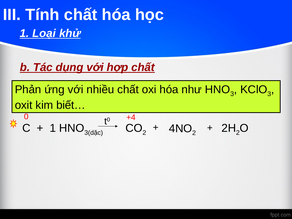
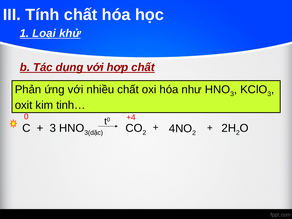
biết…: biết… -> tinh… (71, 105)
1: 1 -> 3 (53, 128)
